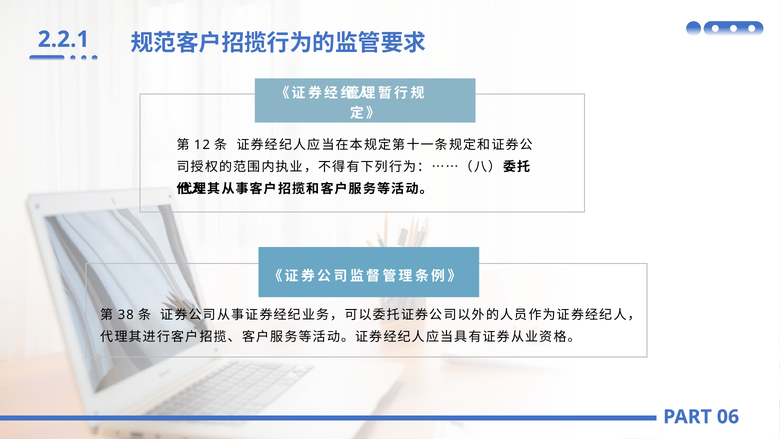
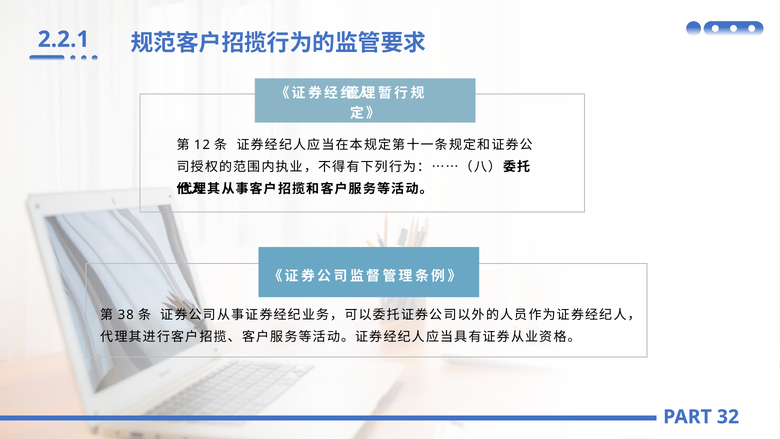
06: 06 -> 32 (728, 417)
